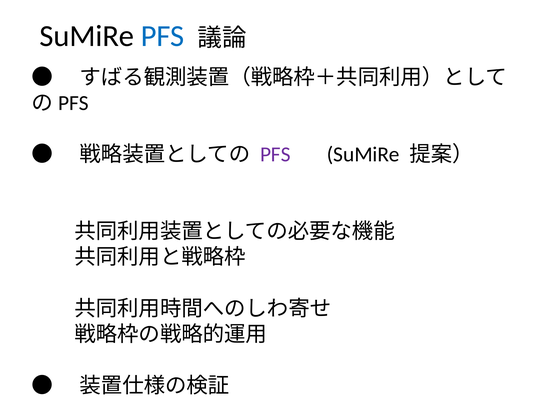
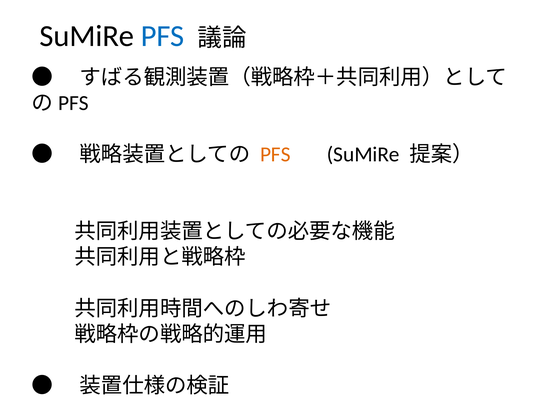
PFS colour: purple -> orange (275, 154)
